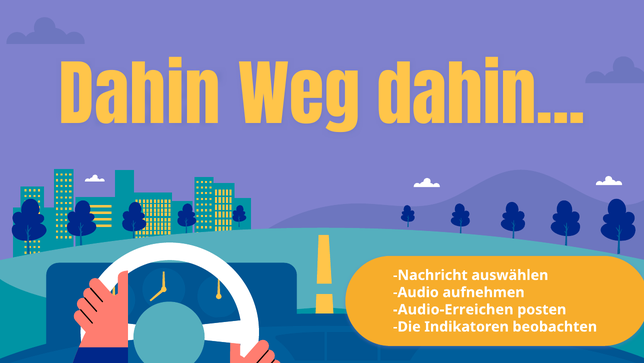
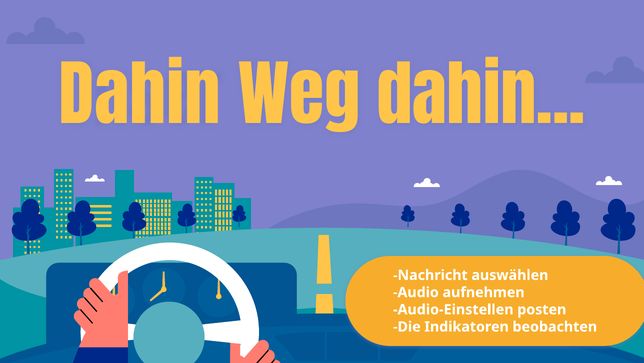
Audio-Erreichen: Audio-Erreichen -> Audio-Einstellen (453, 309)
